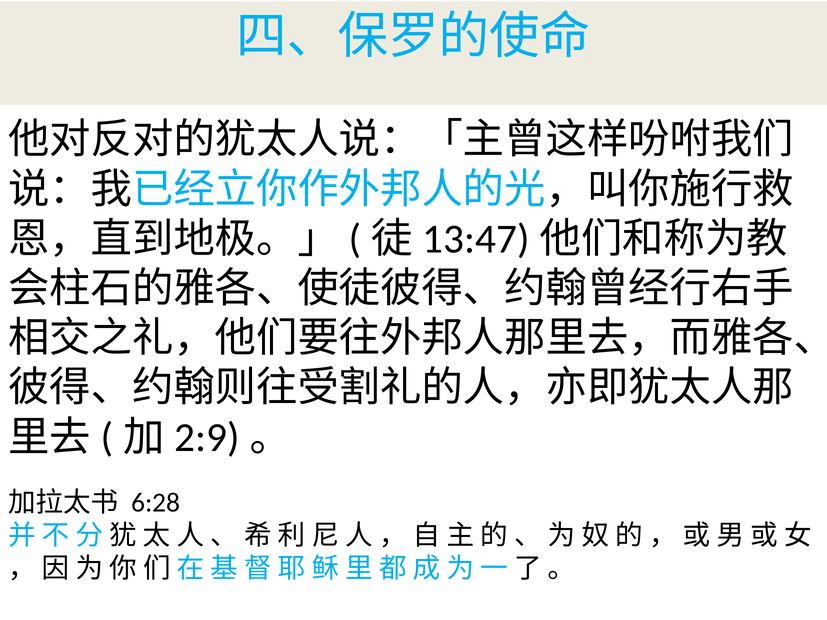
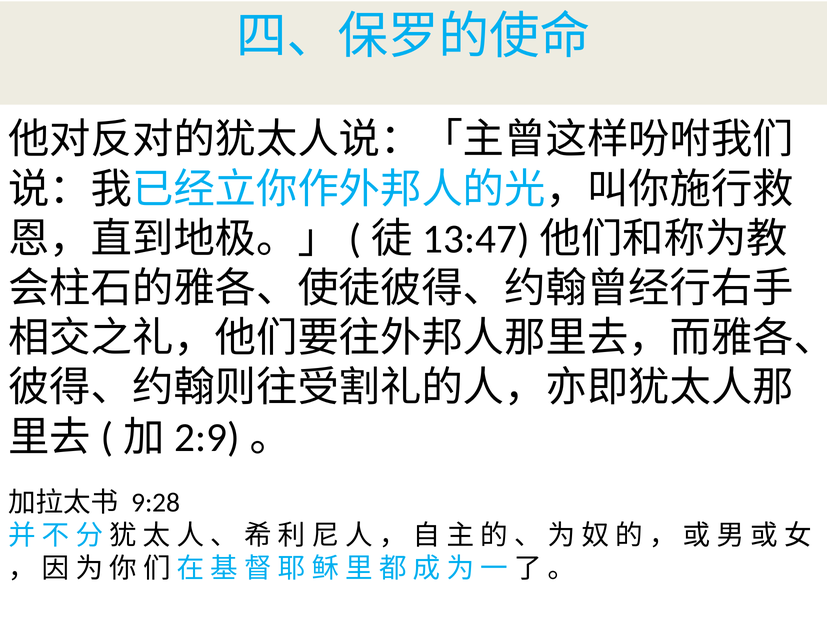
6:28: 6:28 -> 9:28 (156, 503)
